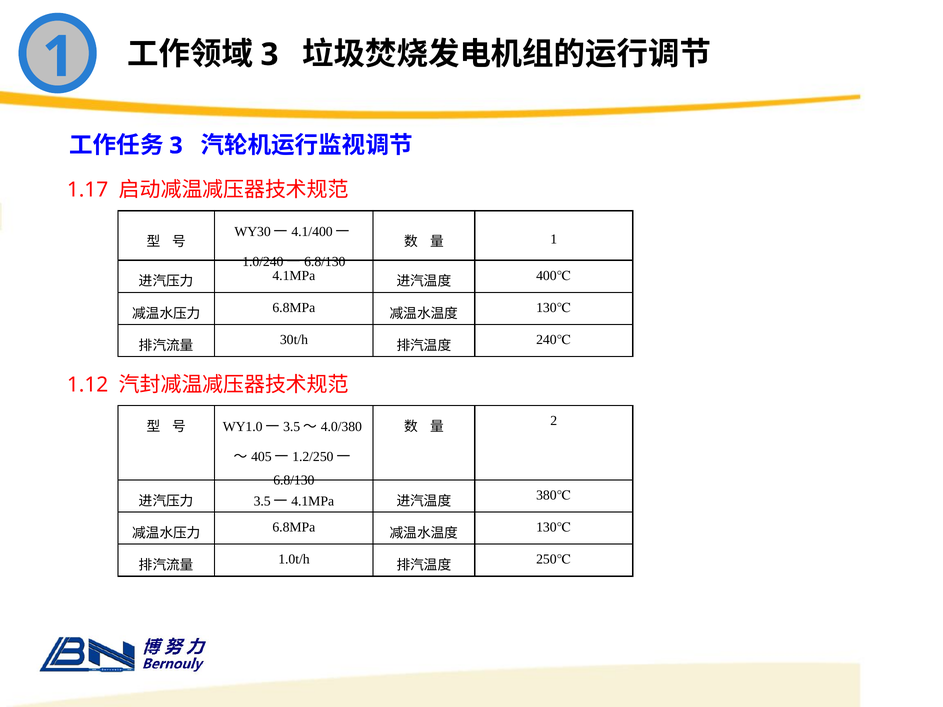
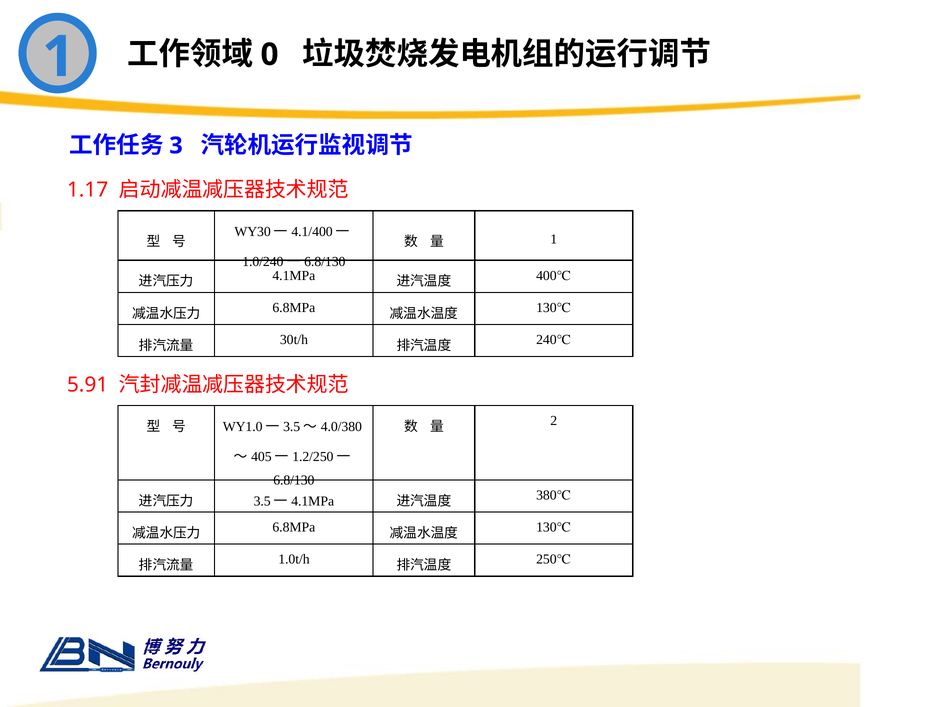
3: 3 -> 0 (270, 55)
1.12: 1.12 -> 5.91 (88, 385)
